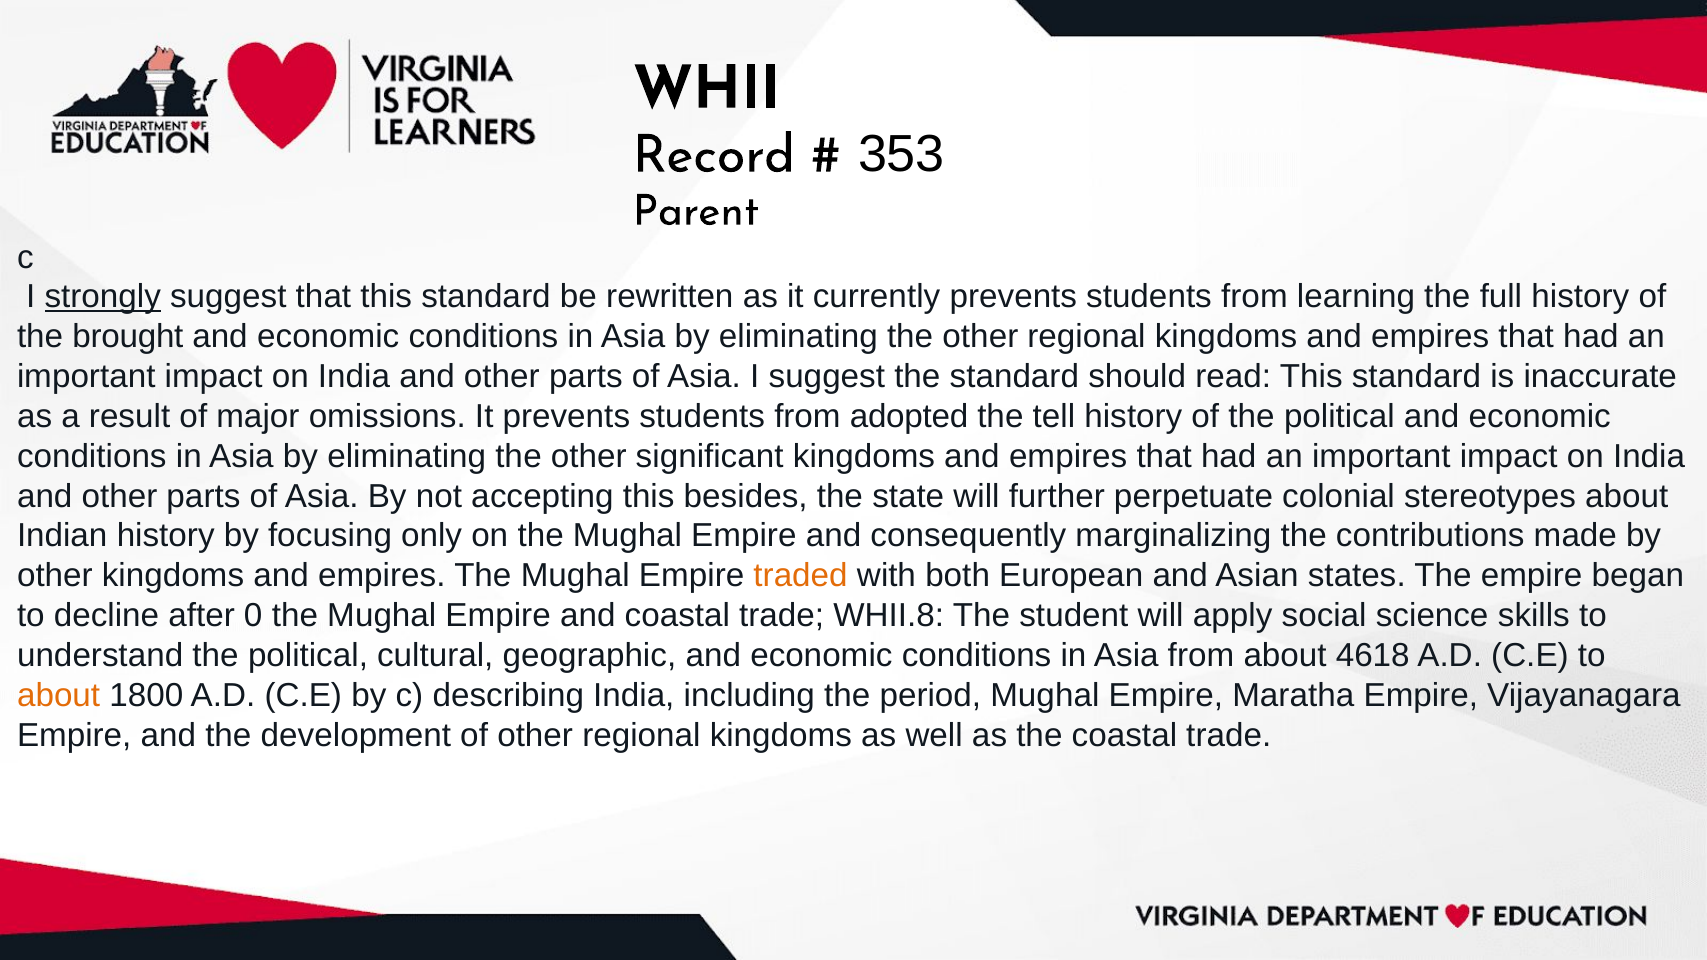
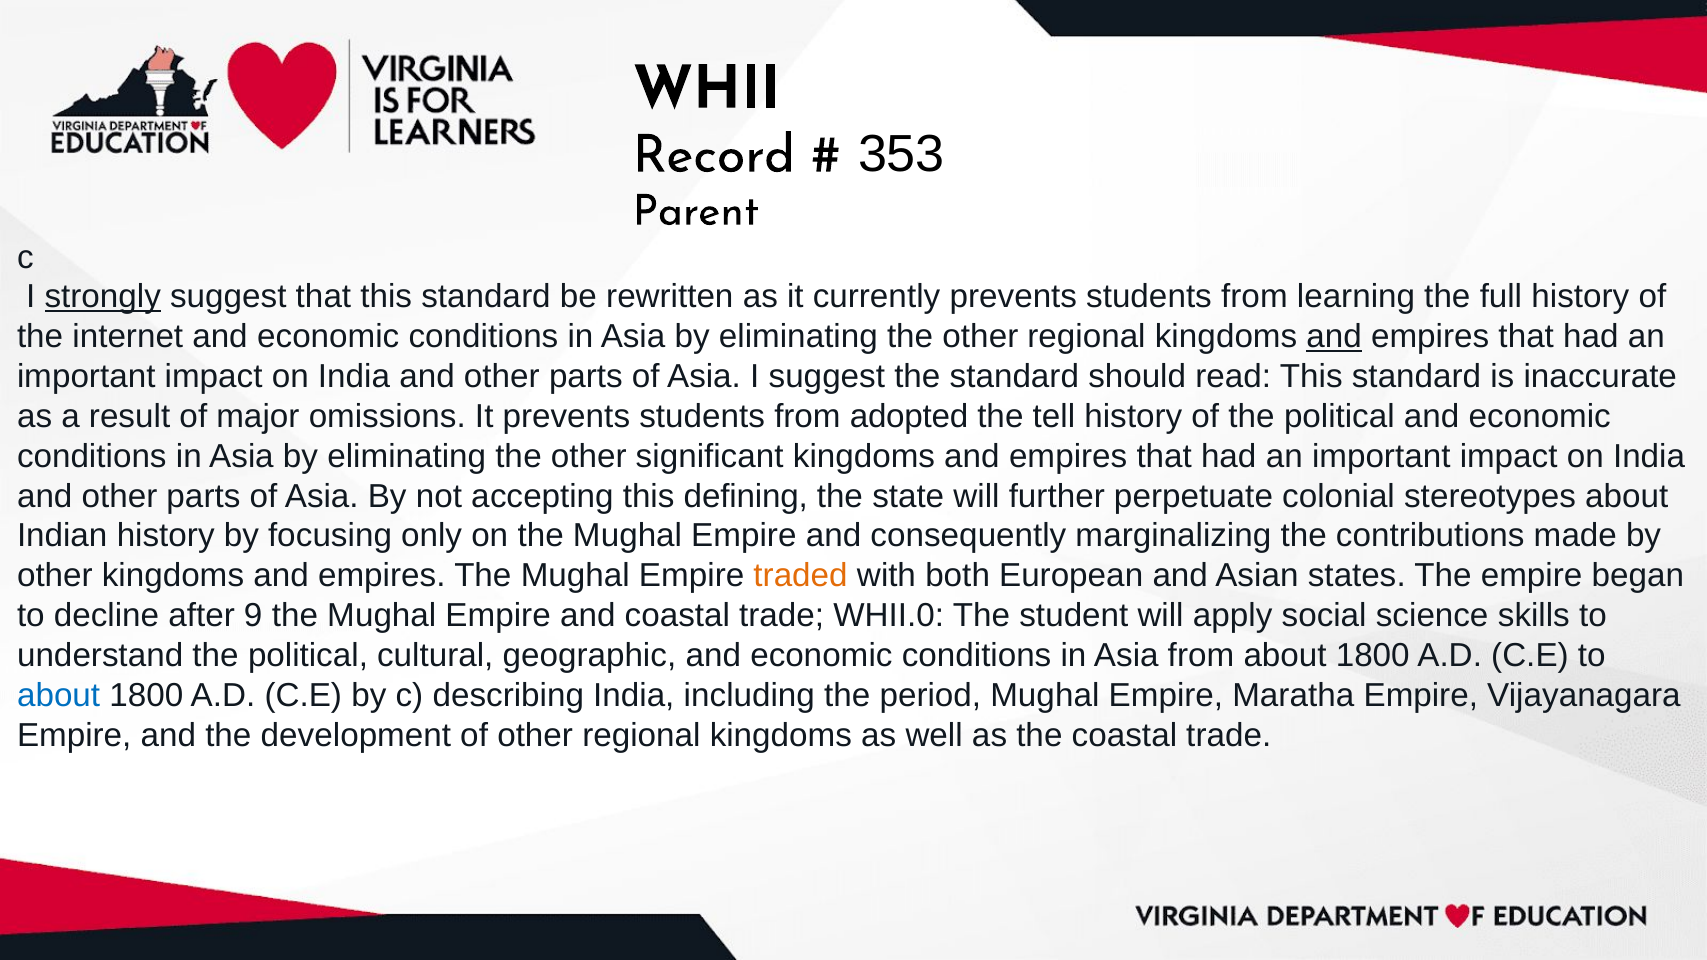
brought: brought -> internet (128, 337)
and underline: none -> present (1334, 337)
besides: besides -> defining (746, 496)
0: 0 -> 9 (253, 616)
WHII.8: WHII.8 -> WHII.0 (889, 616)
from about 4618: 4618 -> 1800 (1373, 656)
about colour: orange -> blue (59, 696)
